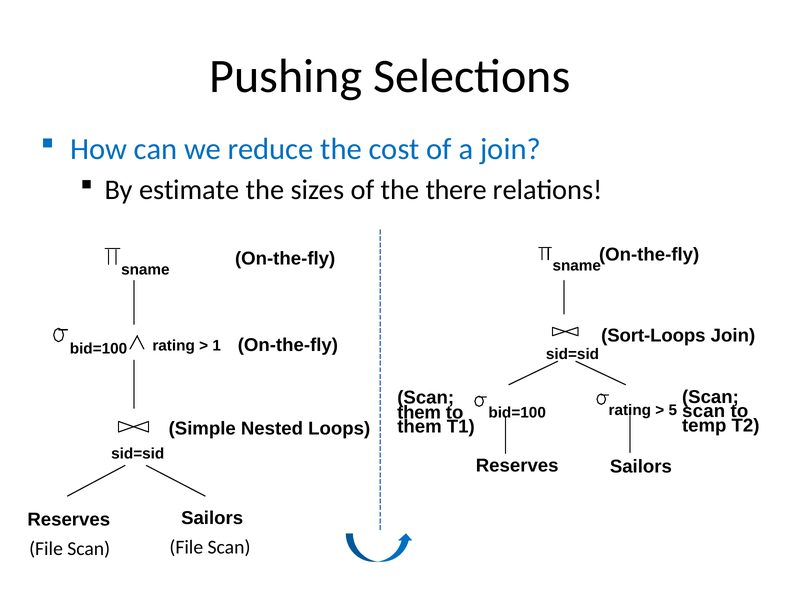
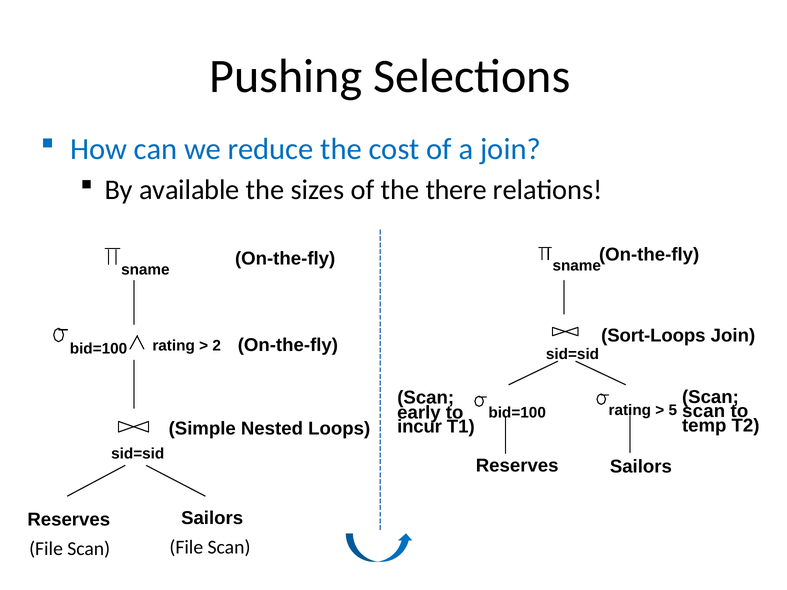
estimate: estimate -> available (189, 190)
1: 1 -> 2 (217, 346)
them: them -> early (419, 413)
them: them -> incur (420, 427)
